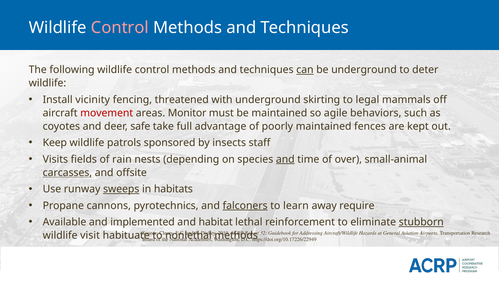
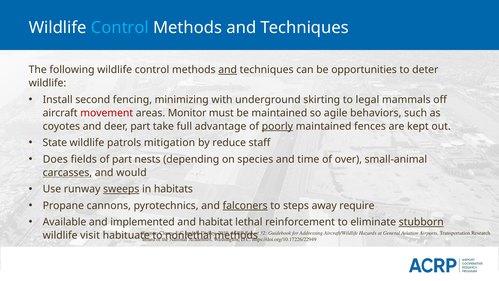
Control colour: pink -> light blue (120, 28)
and underline: none -> present (228, 70)
can underline: present -> none (305, 70)
be underground: underground -> opportunities (364, 70)
vicinity: vicinity -> second (93, 99)
threatened: threatened -> minimizing (182, 99)
deer safe: safe -> part (140, 126)
poorly underline: none -> present (277, 126)
Keep: Keep -> State (55, 143)
sponsored: sponsored -> mitigation (170, 143)
insects: insects -> reduce (229, 143)
Visits: Visits -> Does (55, 159)
of rain: rain -> part (122, 159)
and underline: present -> none (285, 159)
offsite: offsite -> would (131, 172)
learn: learn -> steps (296, 205)
